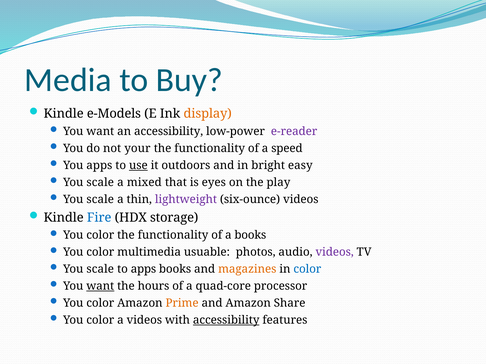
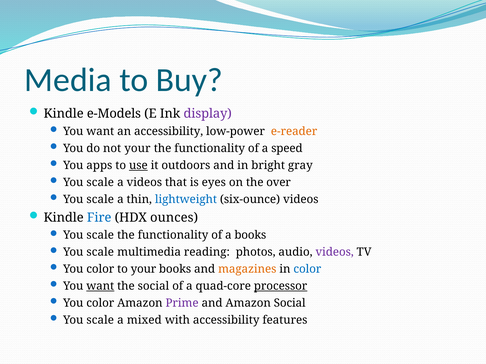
display colour: orange -> purple (208, 114)
e-reader colour: purple -> orange (294, 132)
easy: easy -> gray (300, 166)
a mixed: mixed -> videos (144, 183)
play: play -> over (279, 183)
lightweight colour: purple -> blue (186, 200)
storage: storage -> ounces (174, 218)
color: color -> scale (100, 235)
color: color -> scale (100, 253)
usuable: usuable -> reading (207, 253)
scale: scale -> color (100, 270)
to apps: apps -> your (143, 270)
the hours: hours -> social (153, 287)
processor underline: none -> present (281, 287)
Prime colour: orange -> purple (182, 304)
Amazon Share: Share -> Social (290, 304)
color: color -> scale (100, 321)
a videos: videos -> mixed (144, 321)
accessibility underline: present -> none (226, 321)
